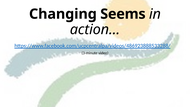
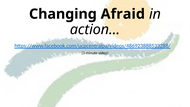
Seems: Seems -> Afraid (123, 14)
